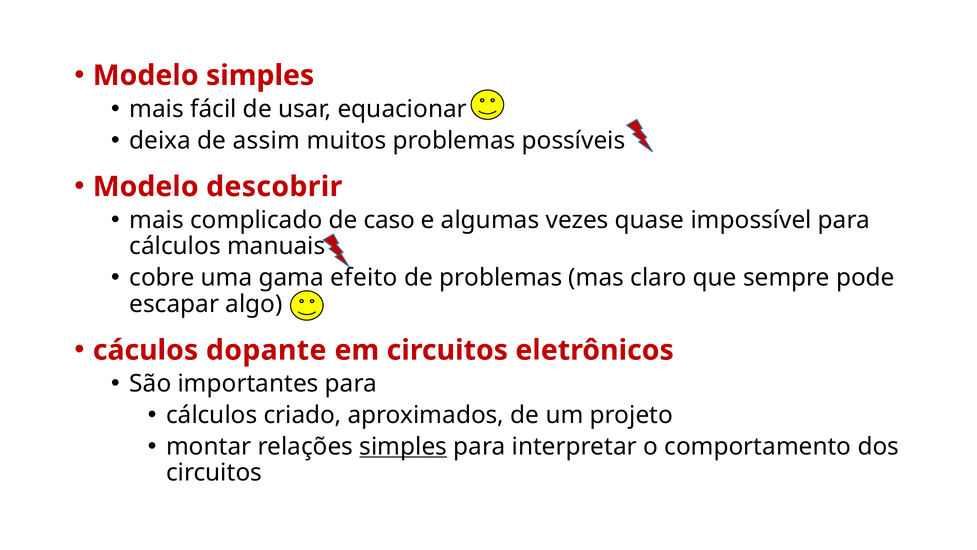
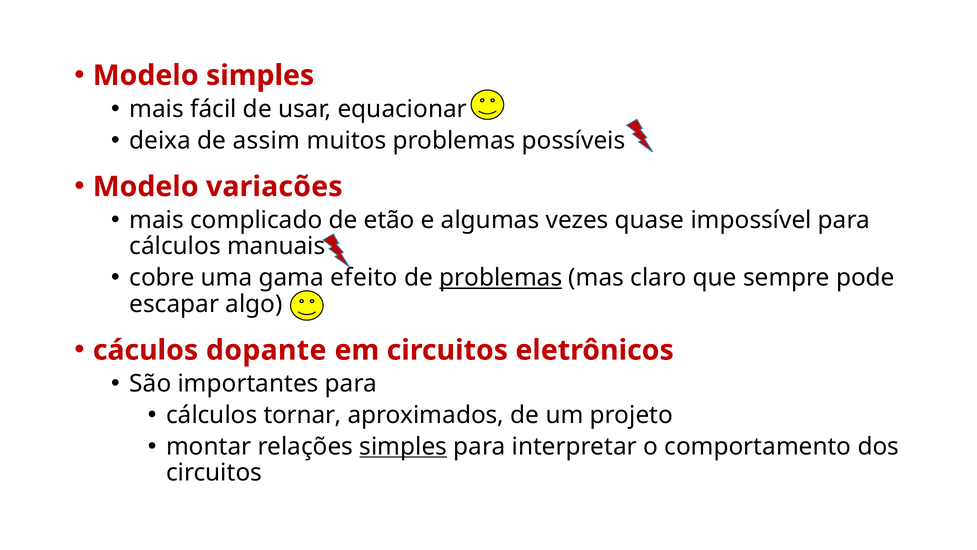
descobrir: descobrir -> variacões (274, 187)
caso: caso -> etão (389, 220)
problemas underline: none -> present (501, 278)
criado: criado -> tornar (303, 415)
